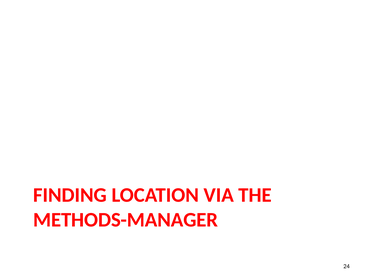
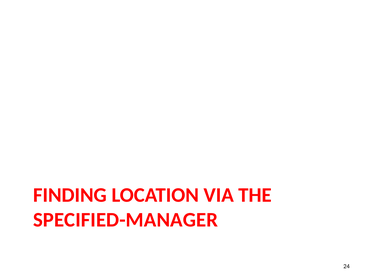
METHODS-MANAGER: METHODS-MANAGER -> SPECIFIED-MANAGER (125, 220)
